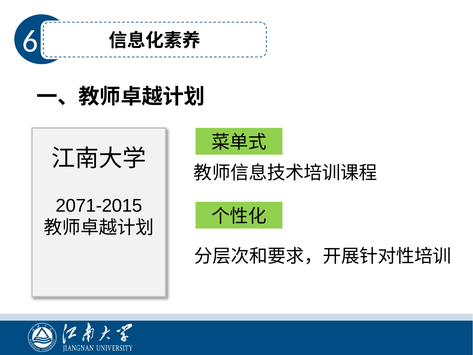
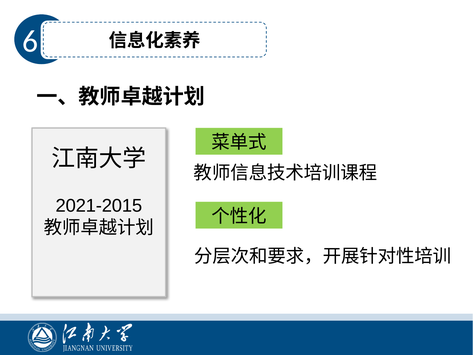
2071-2015: 2071-2015 -> 2021-2015 (99, 206)
